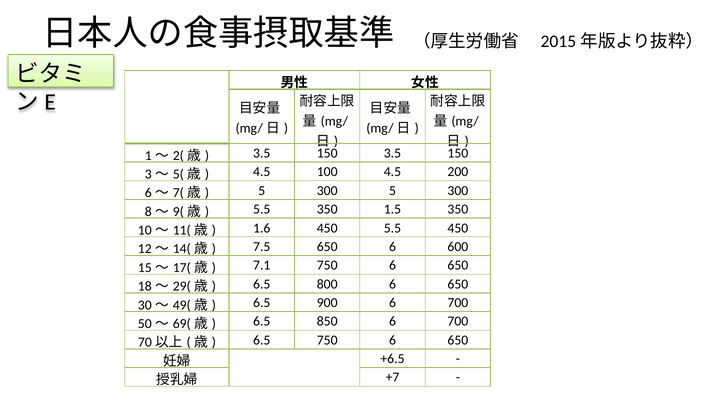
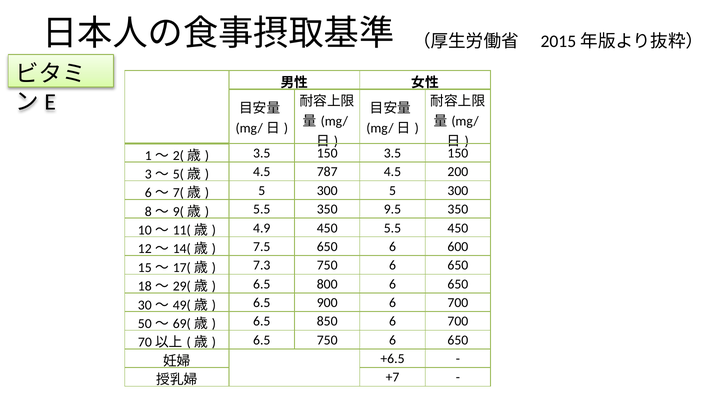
100: 100 -> 787 (327, 172)
1.5: 1.5 -> 9.5 (392, 209)
1.6: 1.6 -> 4.9 (262, 228)
7.1: 7.1 -> 7.3 (262, 265)
